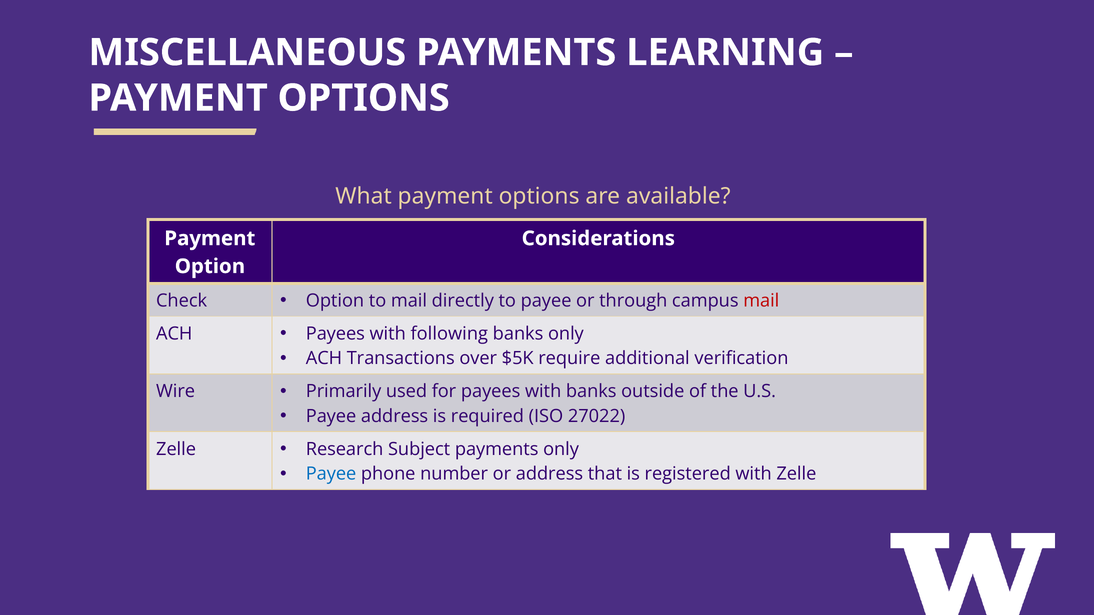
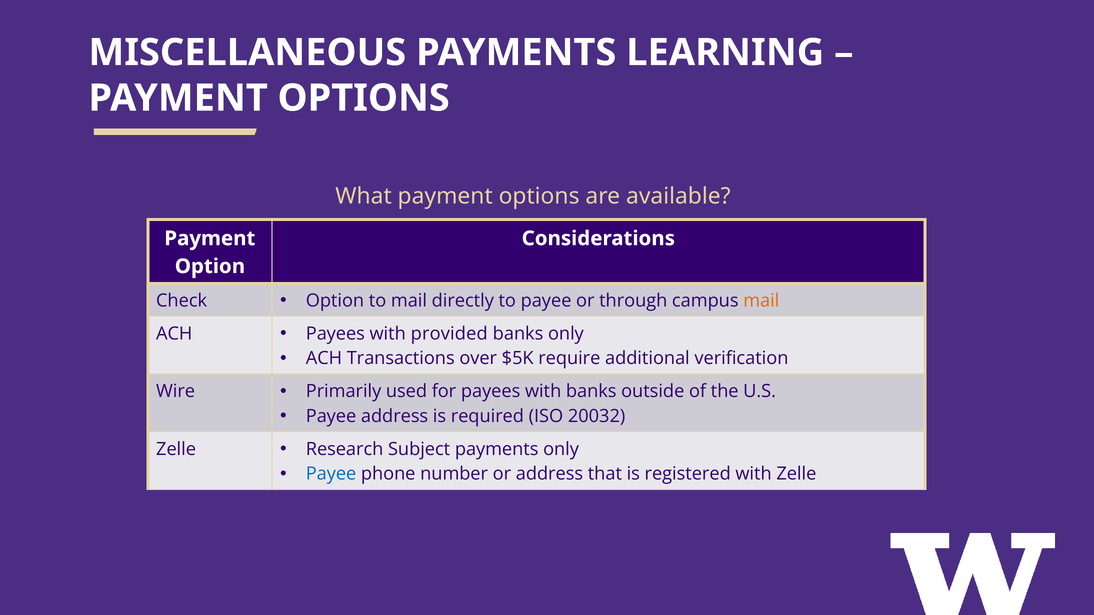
mail colour: red -> orange (761, 301)
following: following -> provided (449, 334)
27022: 27022 -> 20032 (597, 416)
